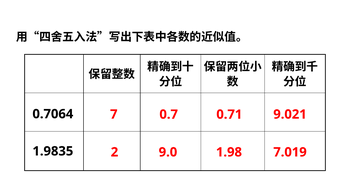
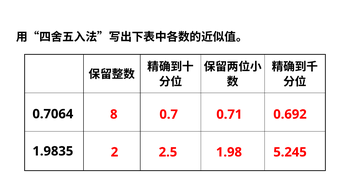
7: 7 -> 8 (114, 114)
9.021: 9.021 -> 0.692 (290, 114)
9.0: 9.0 -> 2.5 (168, 152)
7.019: 7.019 -> 5.245 (290, 152)
